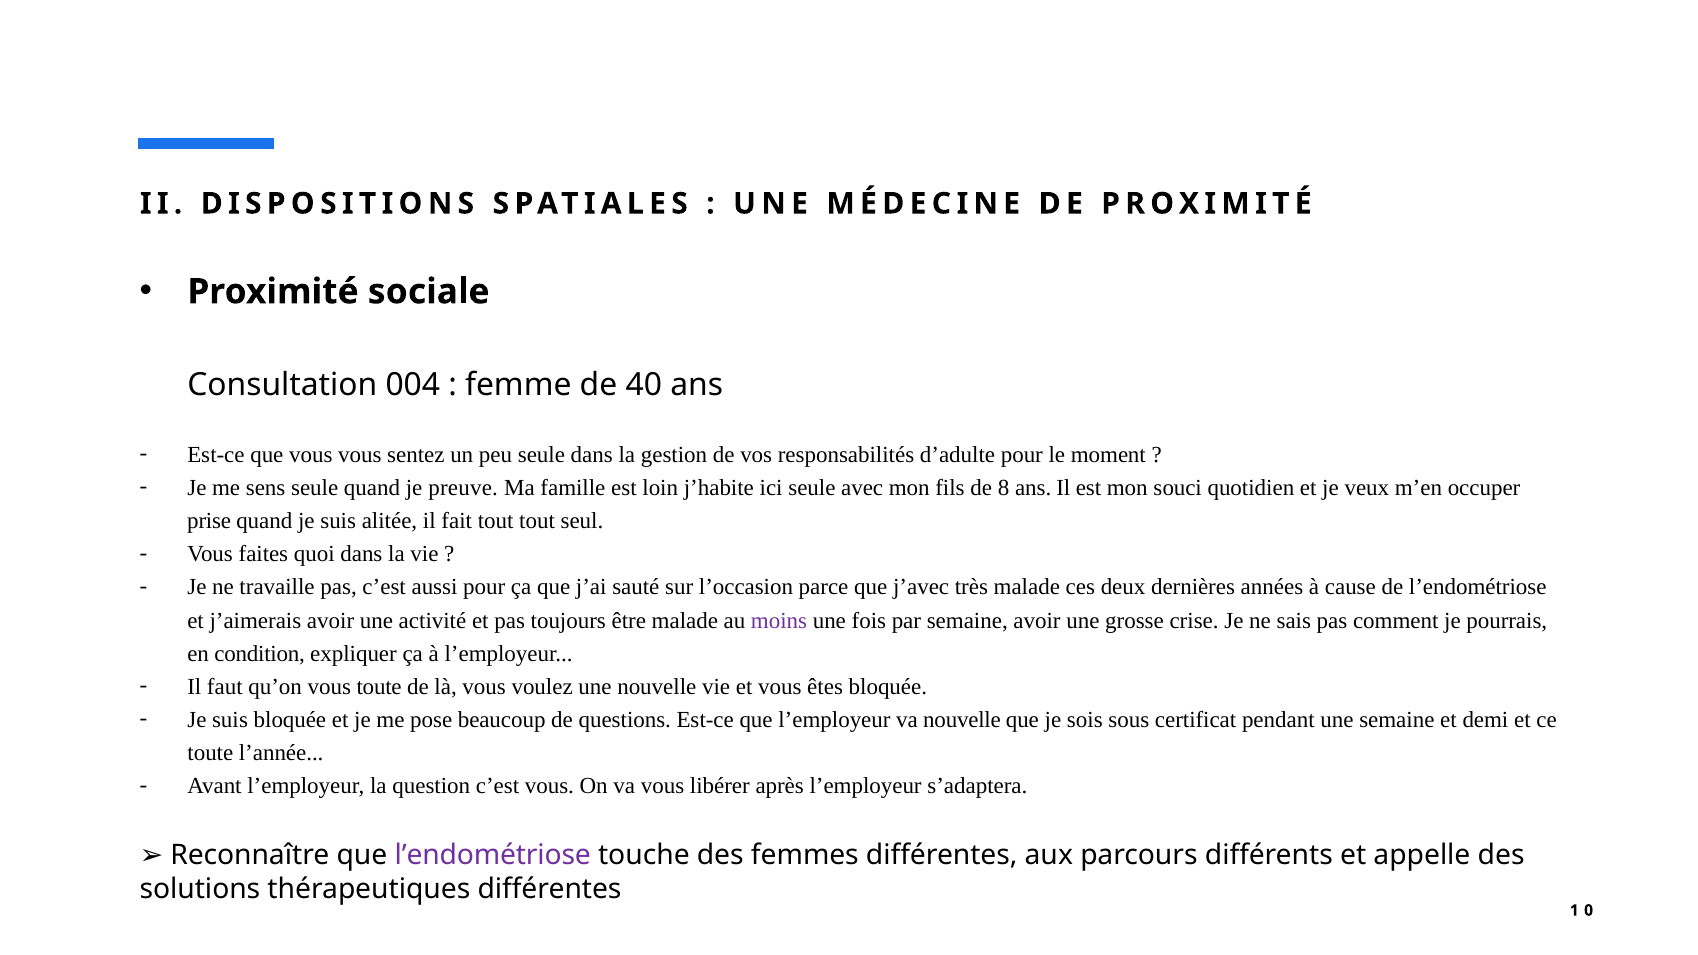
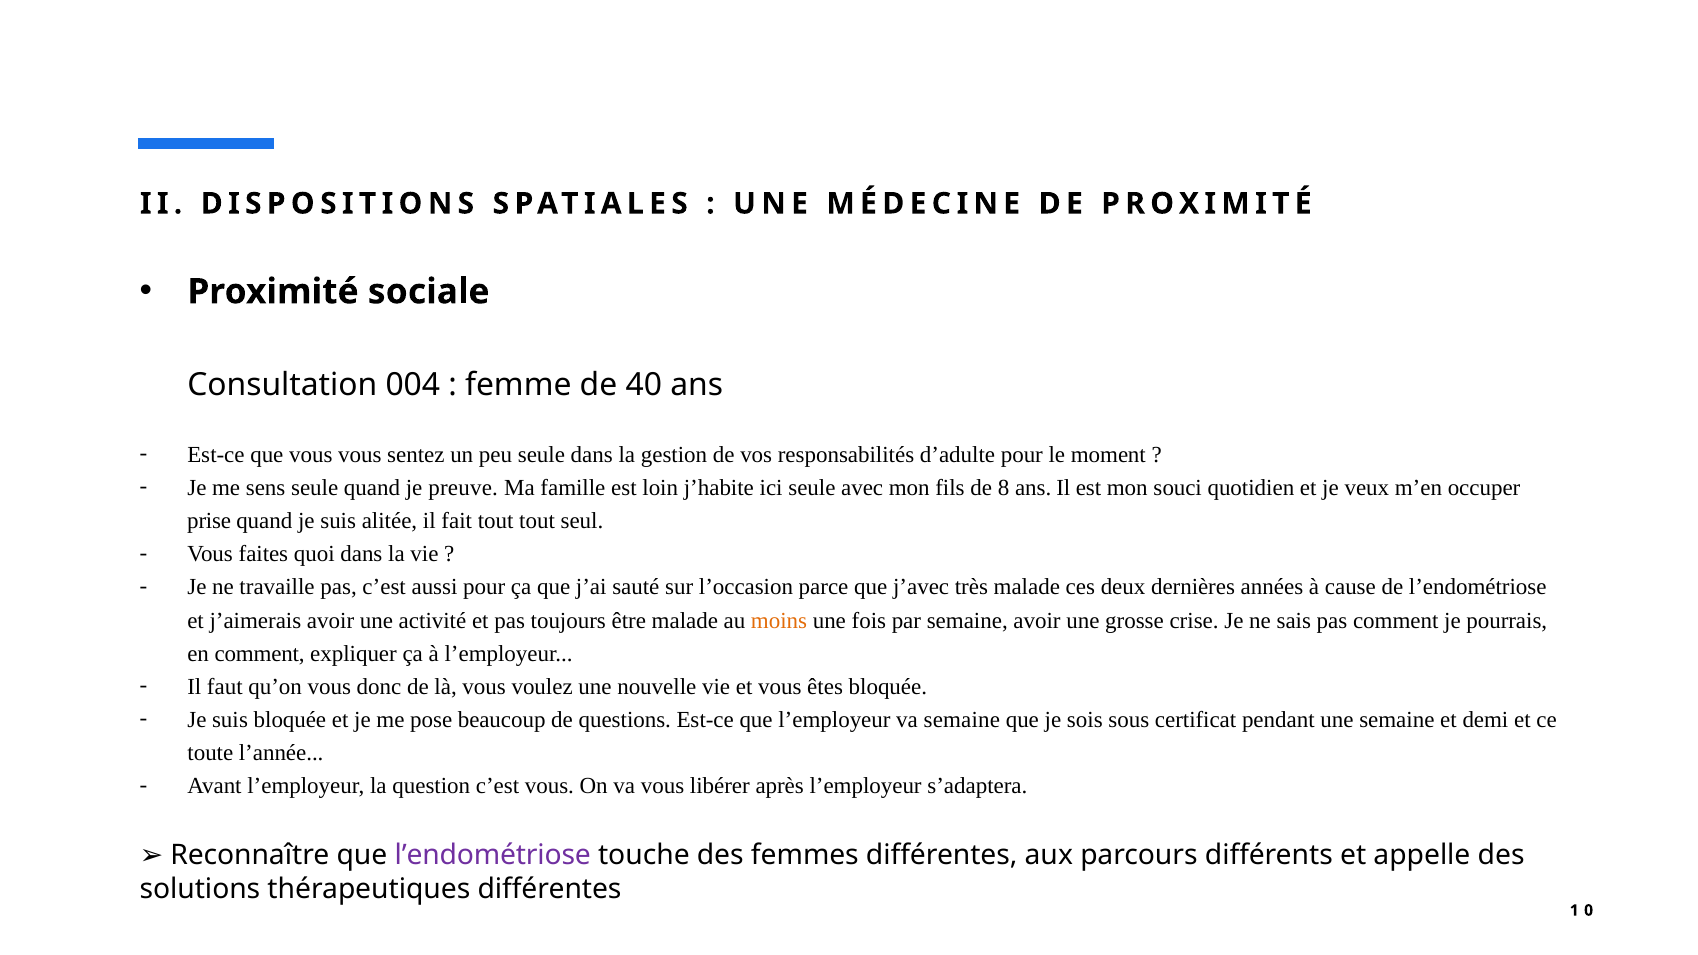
moins colour: purple -> orange (779, 621)
en condition: condition -> comment (260, 654)
vous toute: toute -> donc (379, 687)
va nouvelle: nouvelle -> semaine (962, 720)
